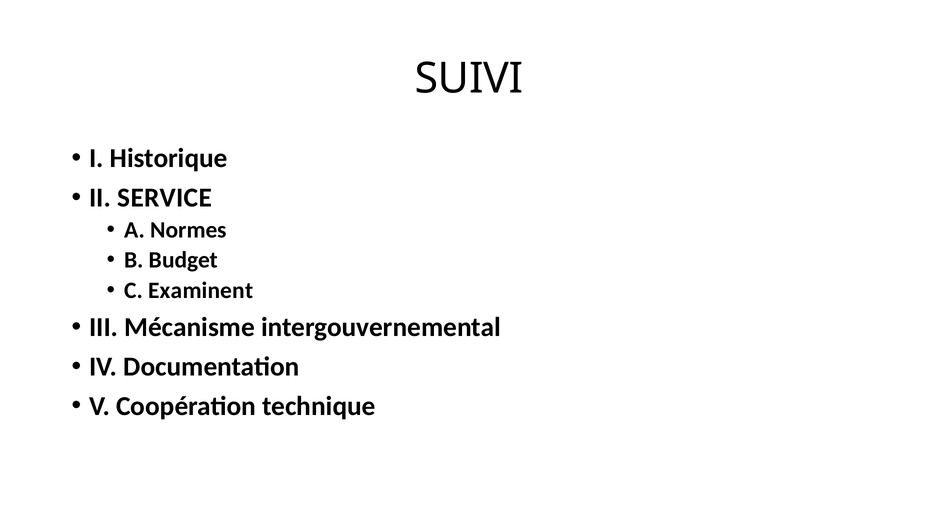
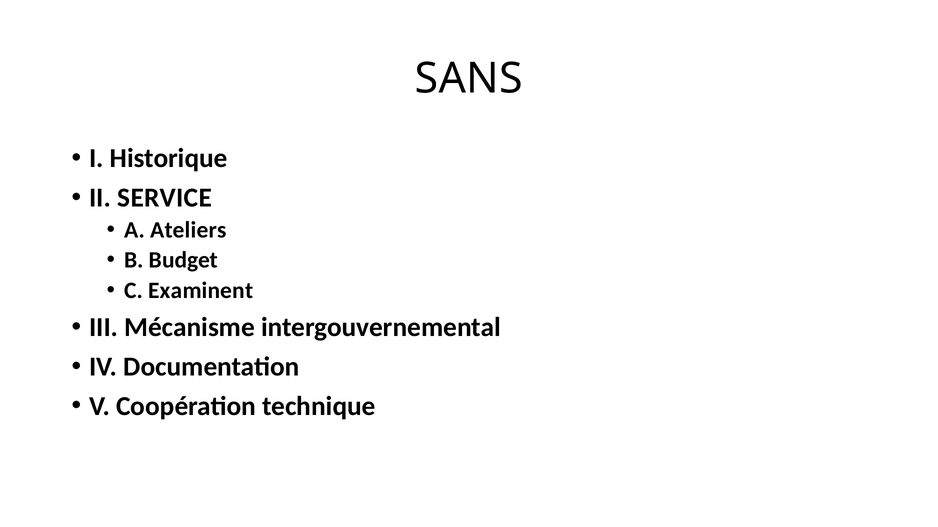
SUIVI: SUIVI -> SANS (469, 79)
Normes: Normes -> Ateliers (188, 230)
